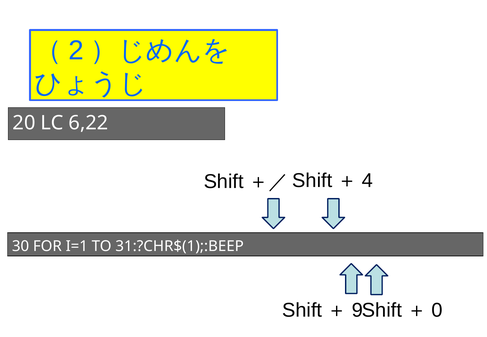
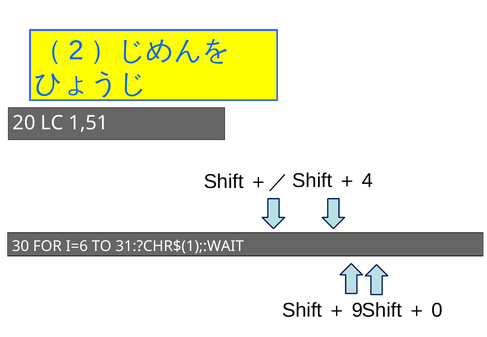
6,22: 6,22 -> 1,51 (88, 123)
I=1: I=1 -> I=6 (77, 246)
31:?CHR$(1);:BEEP: 31:?CHR$(1);:BEEP -> 31:?CHR$(1);:WAIT (180, 246)
